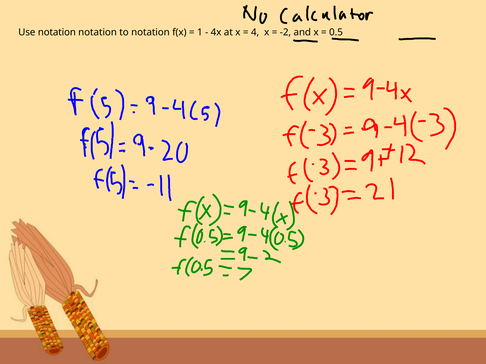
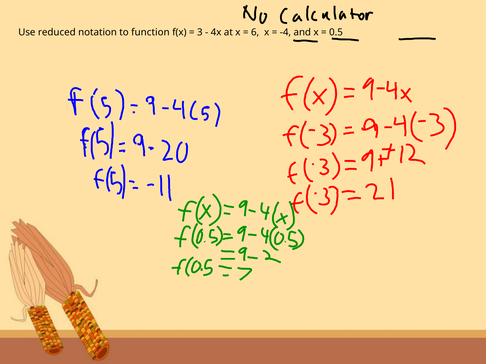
Use notation: notation -> reduced (57, 32)
to notation: notation -> function (150, 32)
1: 1 -> 3 (200, 32)
4: 4 -> 6 (255, 32)
-2: -2 -> -4 (285, 32)
